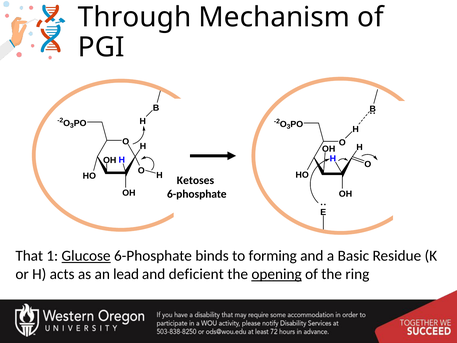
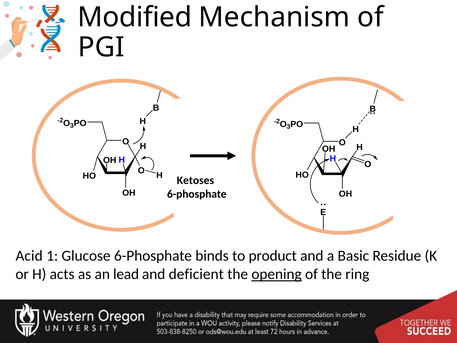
Through: Through -> Modified (135, 17)
That: That -> Acid (29, 256)
Glucose underline: present -> none (86, 256)
forming: forming -> product (273, 256)
